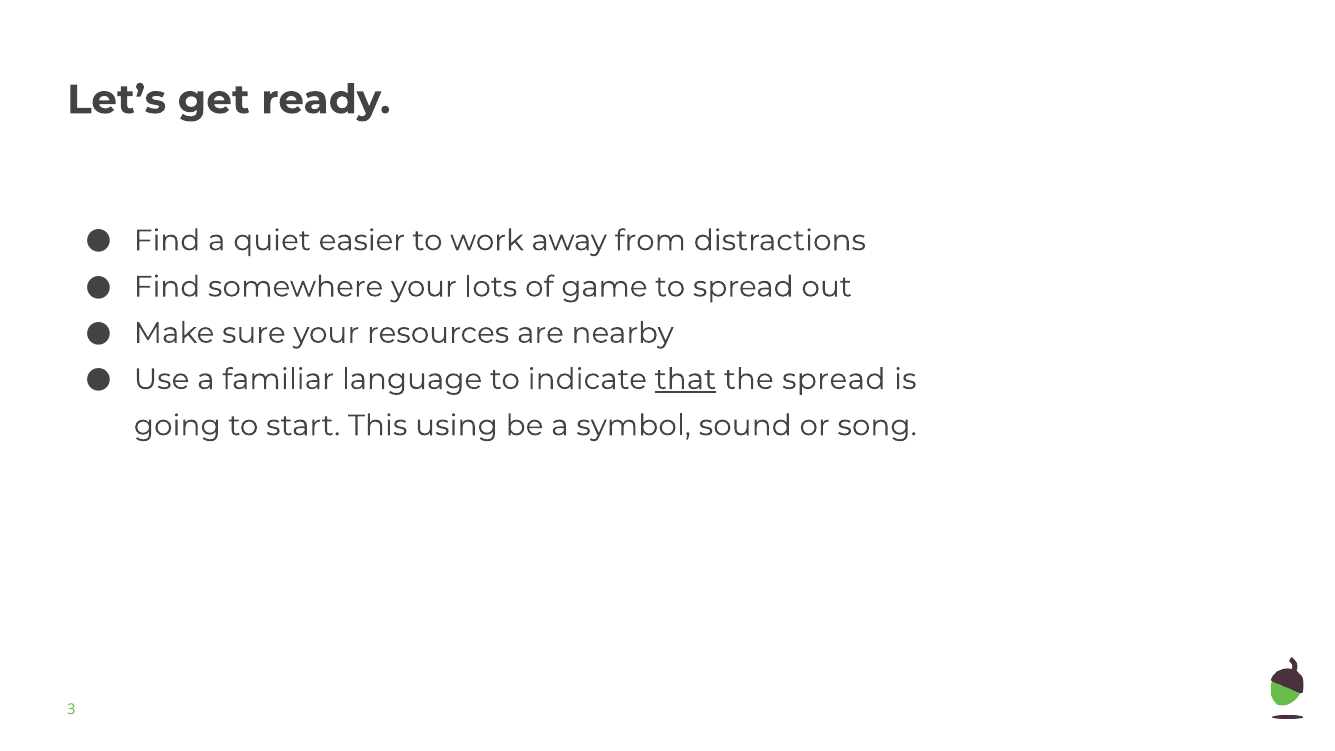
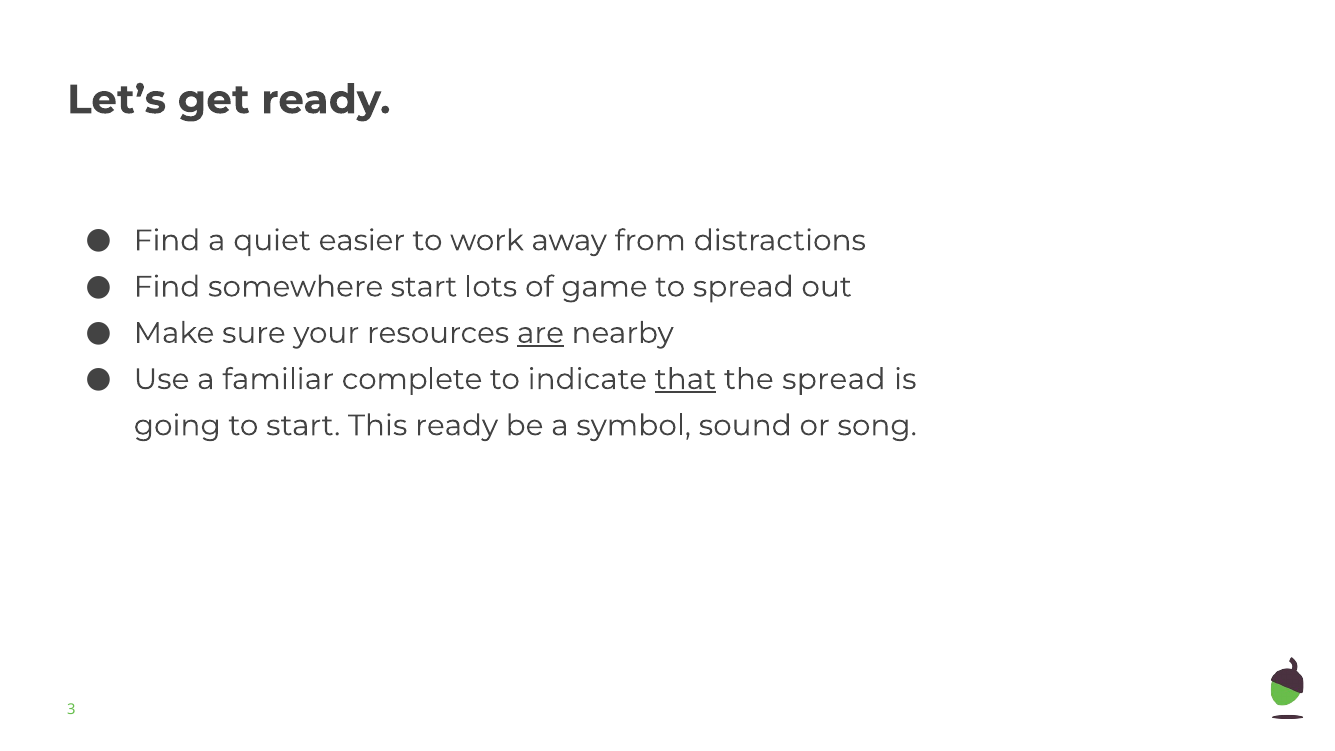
somewhere your: your -> start (424, 287)
are underline: none -> present (540, 333)
language: language -> complete (412, 379)
This using: using -> ready (457, 426)
